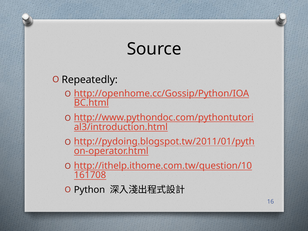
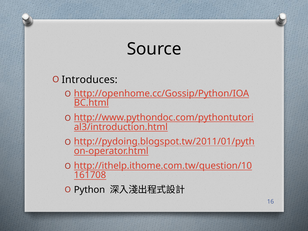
Repeatedly: Repeatedly -> Introduces (90, 80)
